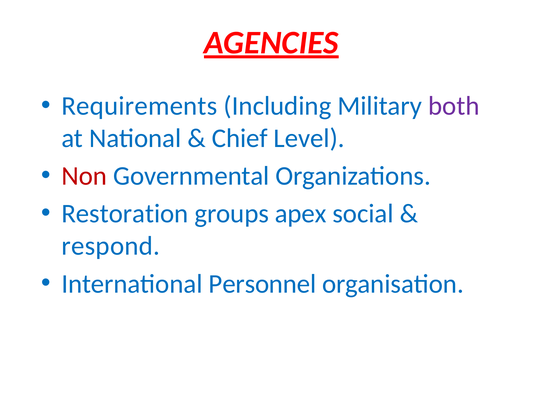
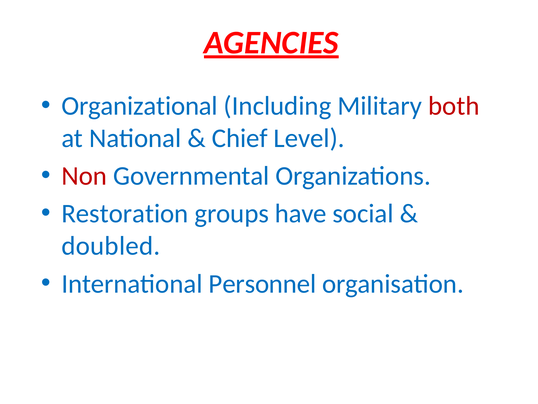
Requirements: Requirements -> Organizational (140, 106)
both colour: purple -> red (454, 106)
apex: apex -> have (301, 214)
respond: respond -> doubled (111, 246)
